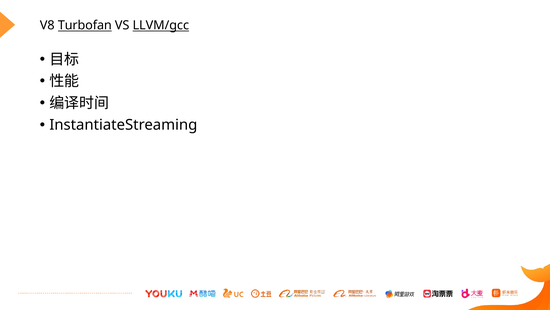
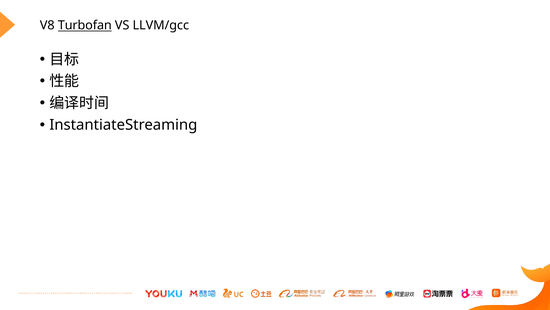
LLVM/gcc underline: present -> none (161, 25)
